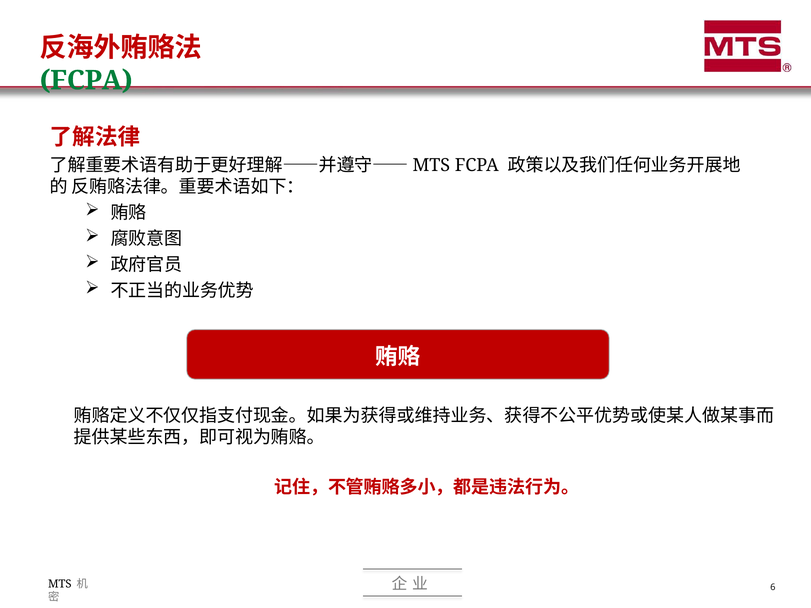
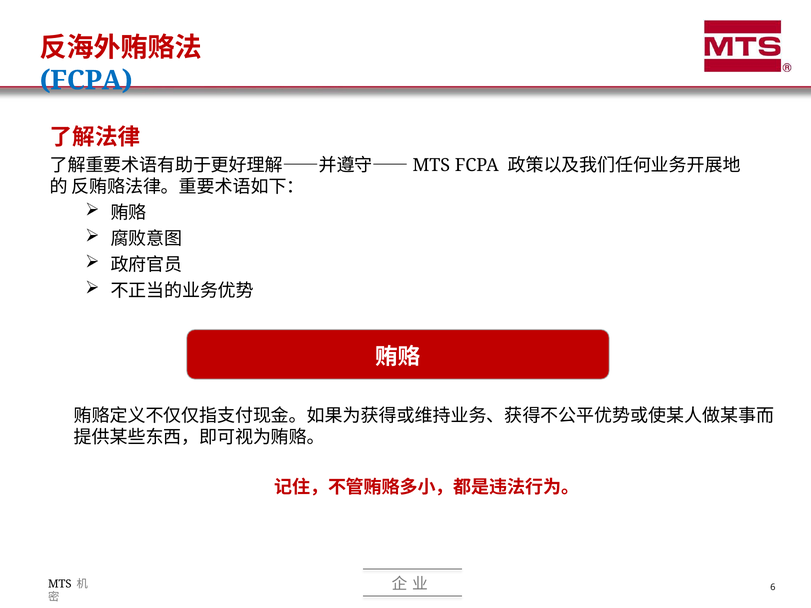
FCPA colour: green -> blue (86, 80)
